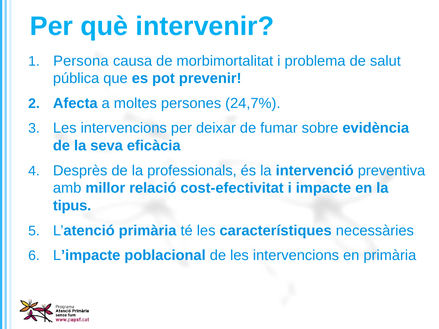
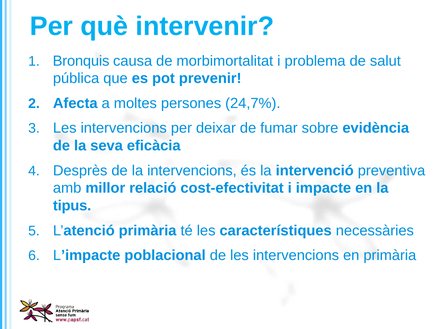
Persona: Persona -> Bronquis (81, 61)
la professionals: professionals -> intervencions (192, 171)
